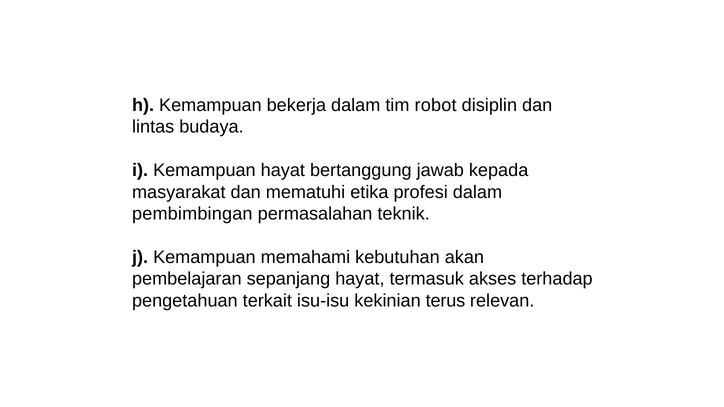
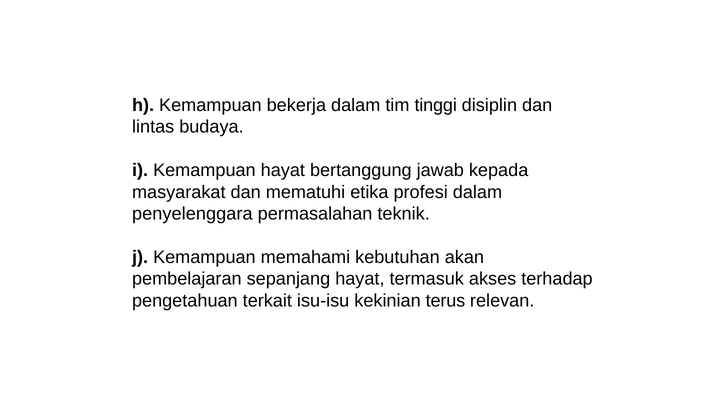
robot: robot -> tinggi (436, 105)
pembimbingan: pembimbingan -> penyelenggara (192, 214)
